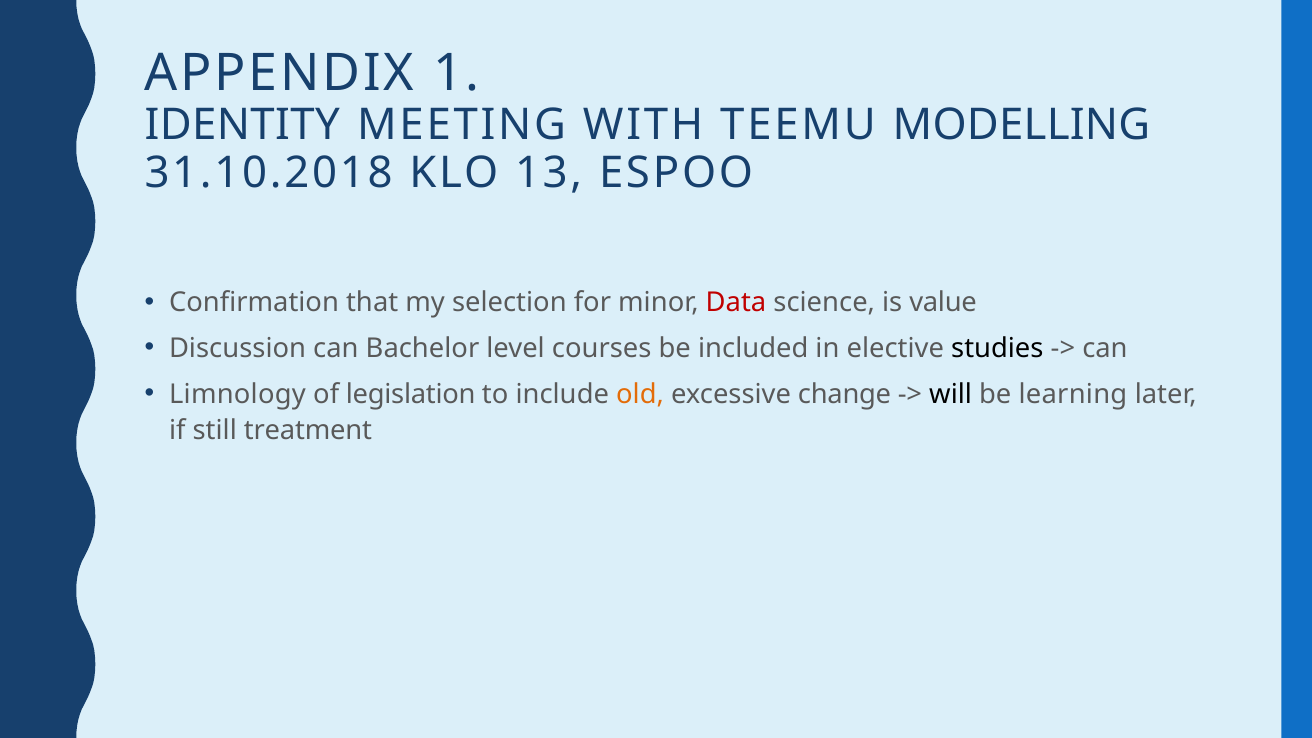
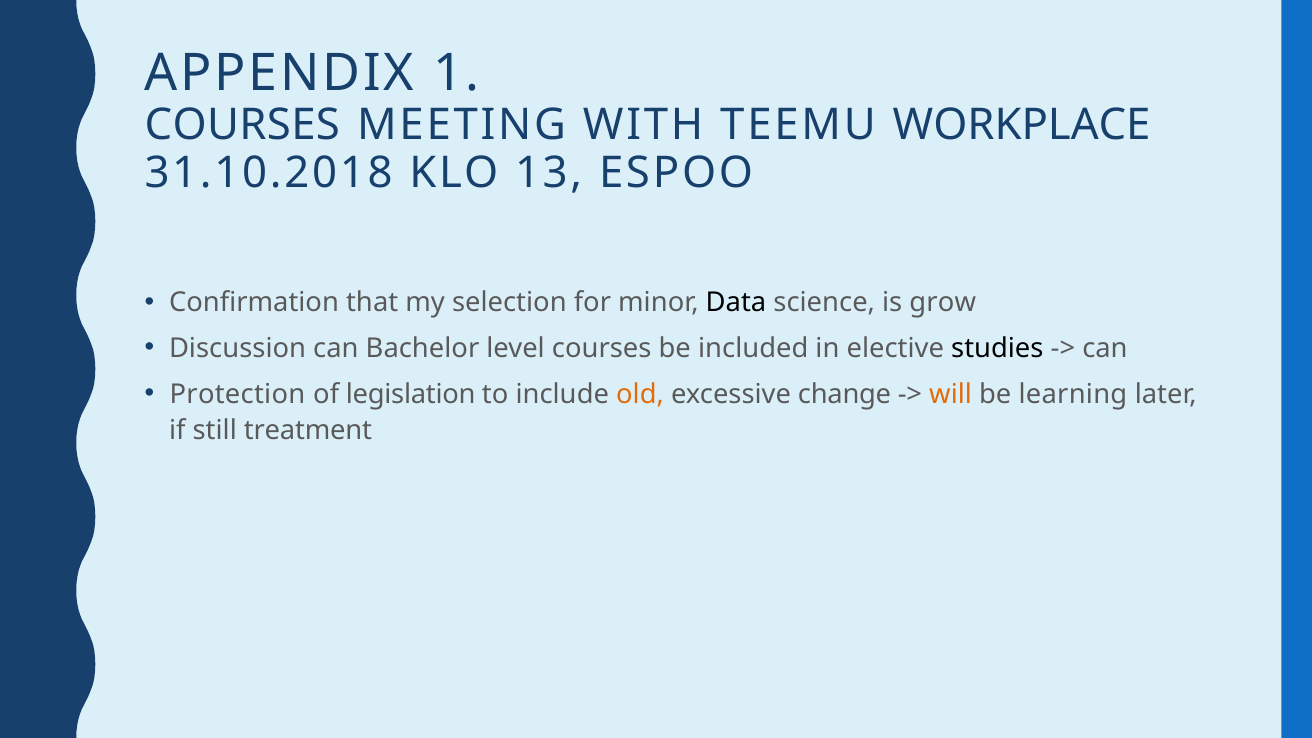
IDENTITY: IDENTITY -> COURSES (242, 126)
MODELLING: MODELLING -> WORKPLACE (1022, 126)
Data colour: red -> black (736, 303)
value: value -> grow (943, 303)
Limnology: Limnology -> Protection (237, 394)
will colour: black -> orange (951, 394)
